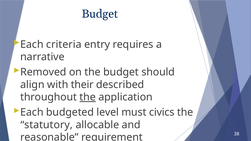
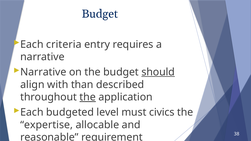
Removed: Removed -> Narrative (43, 72)
should underline: none -> present (158, 72)
their: their -> than (82, 85)
statutory: statutory -> expertise (47, 125)
